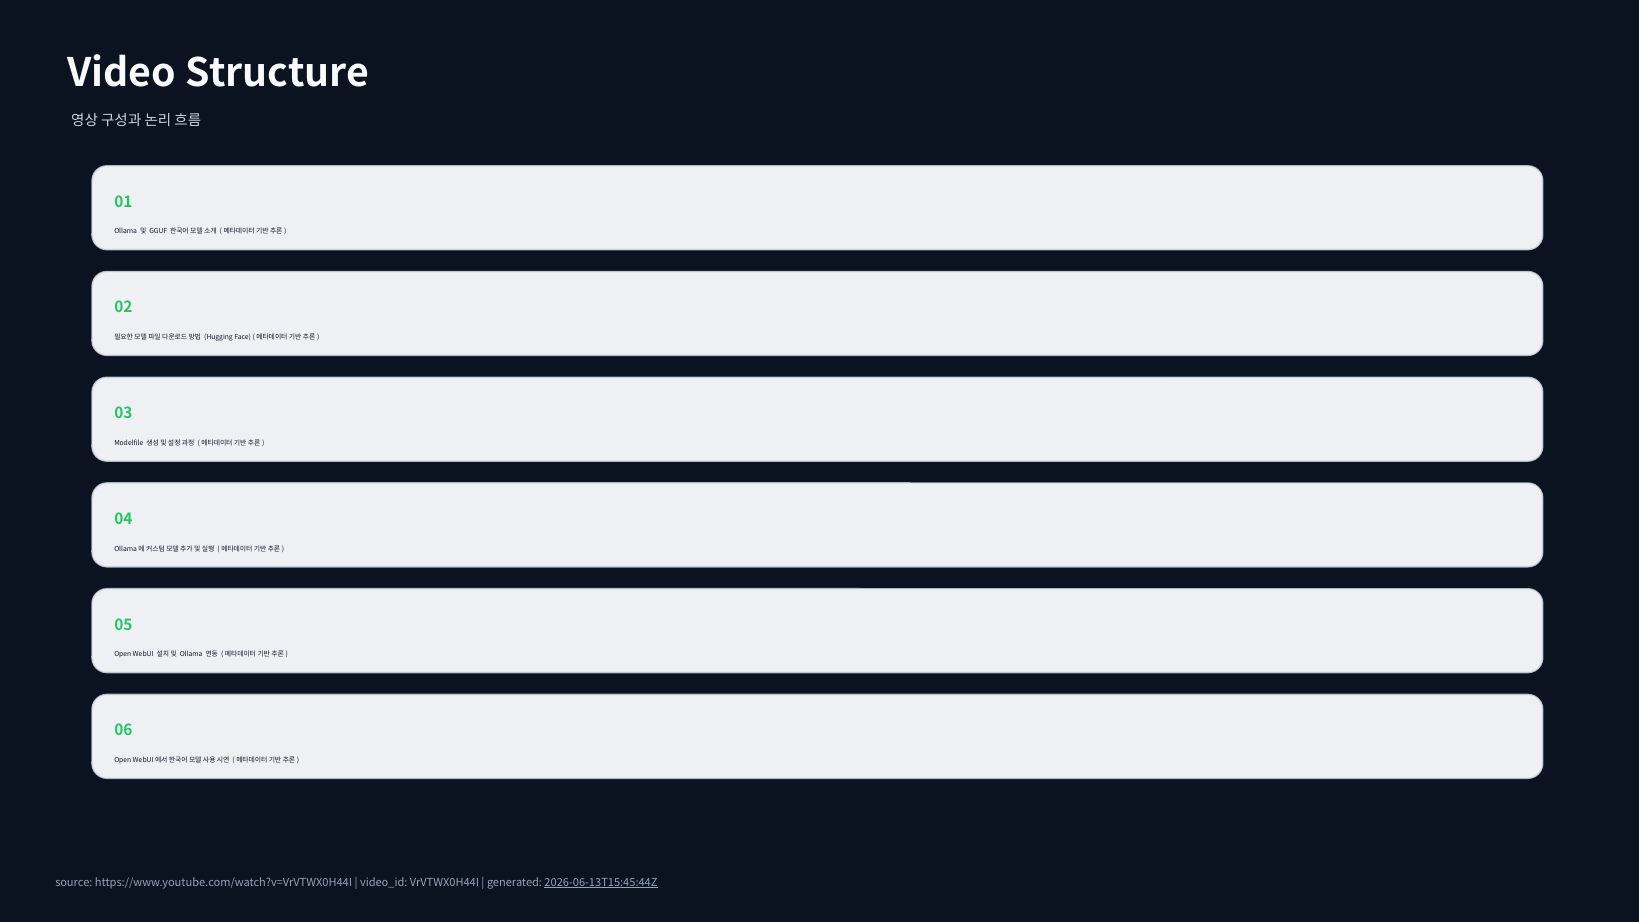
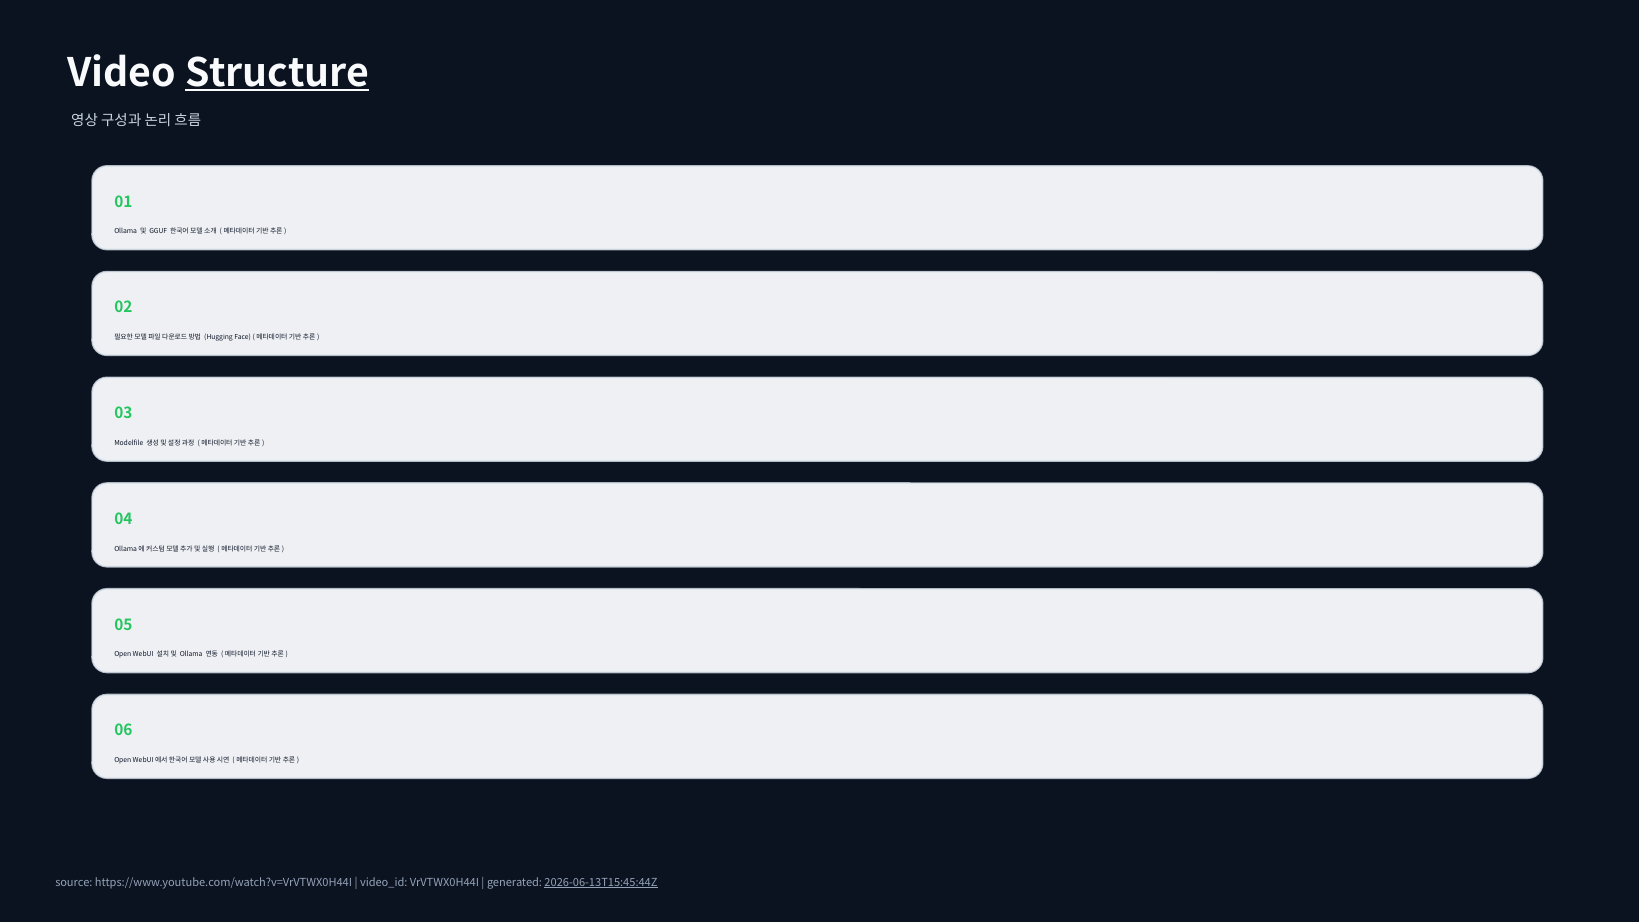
Structure underline: none -> present (277, 73)
